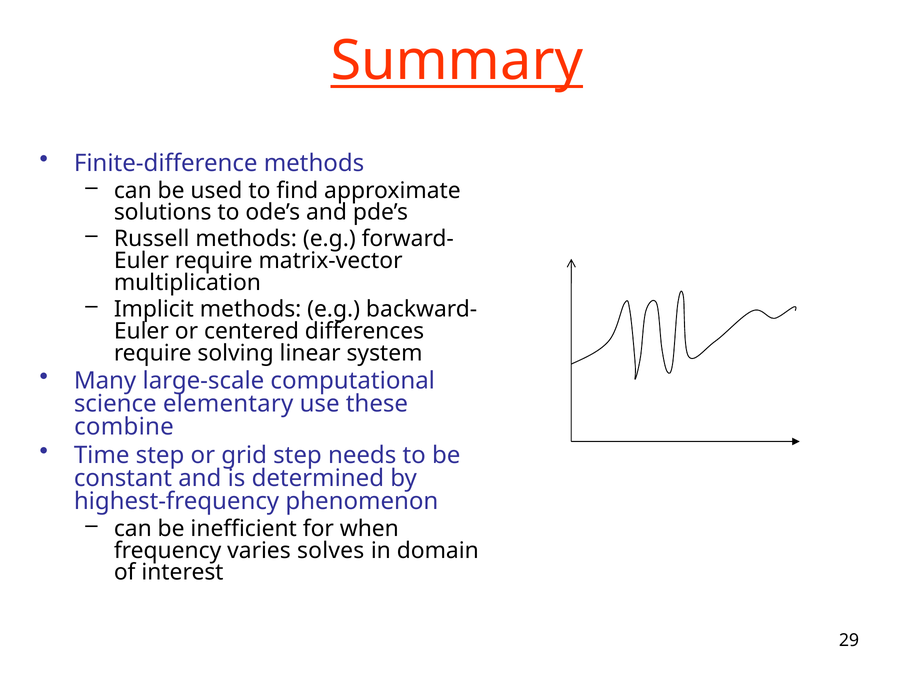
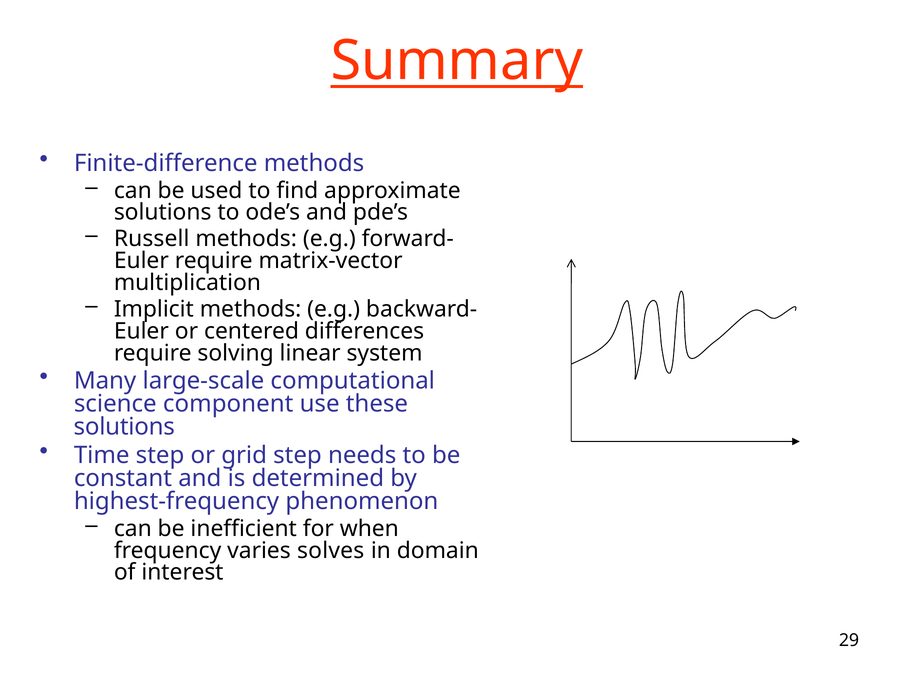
elementary: elementary -> component (228, 404)
combine: combine -> solutions (124, 427)
